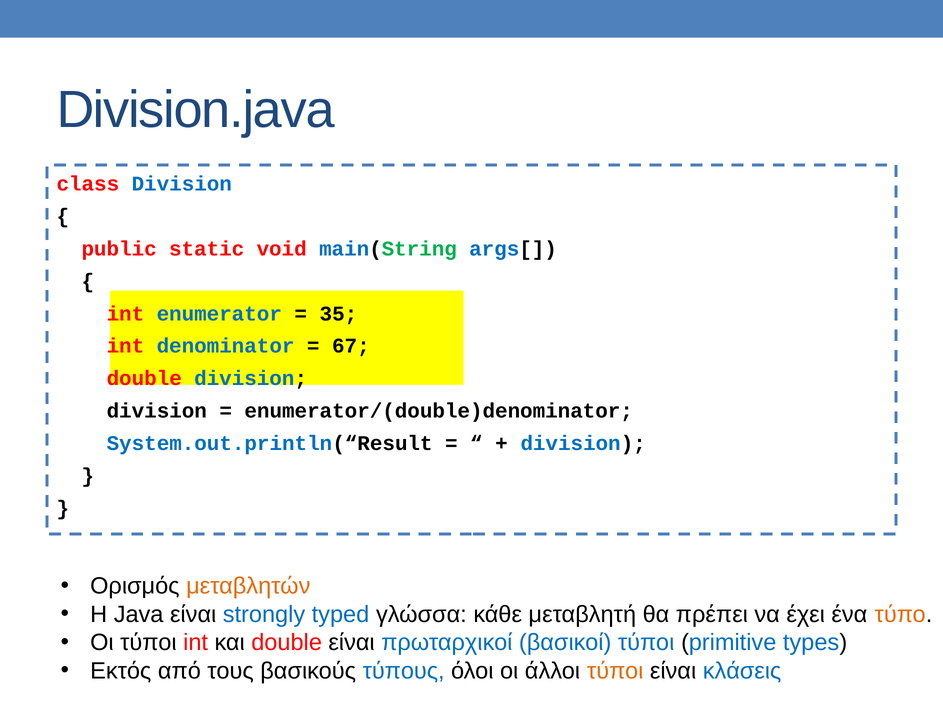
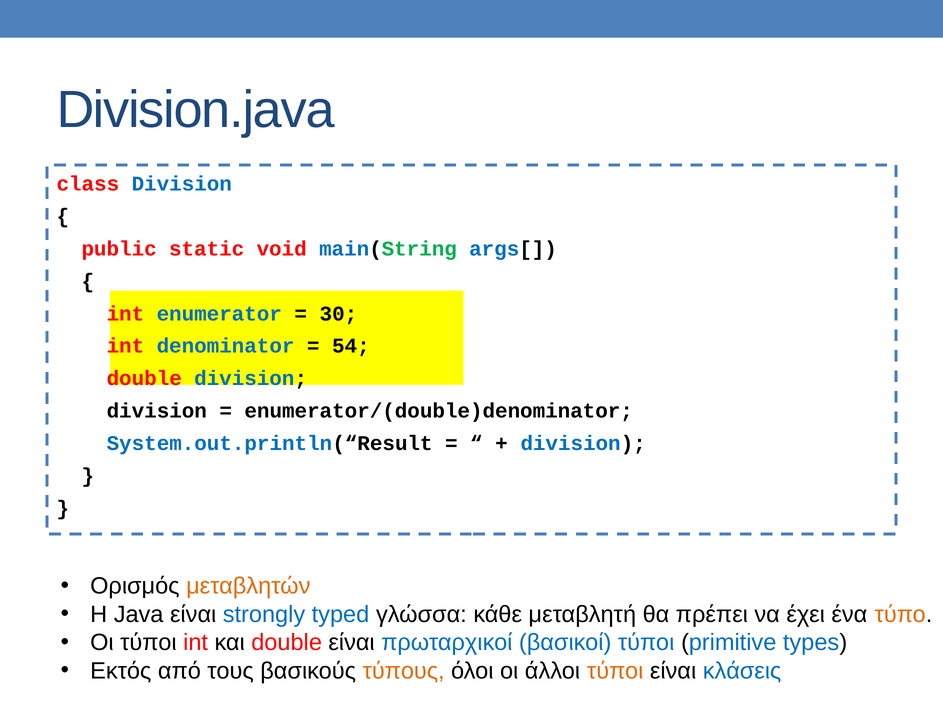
35: 35 -> 30 (338, 314)
67: 67 -> 54 (351, 346)
τύπους colour: blue -> orange (404, 671)
